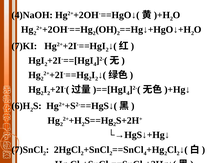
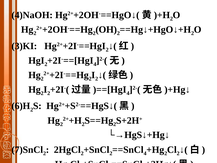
7)KI: 7)KI -> 3)KI (24, 46)
